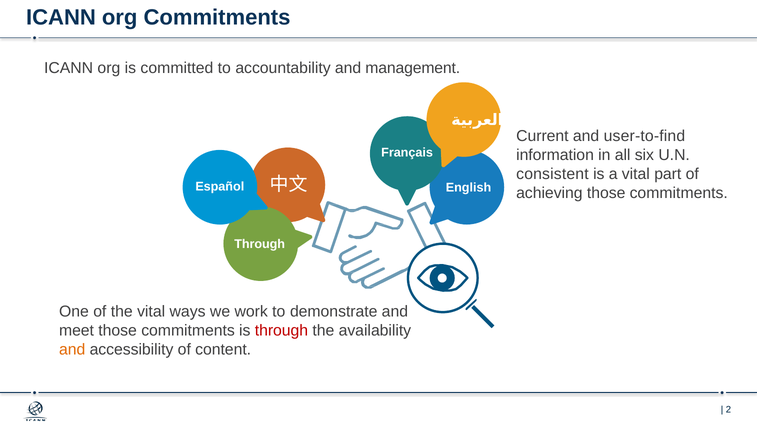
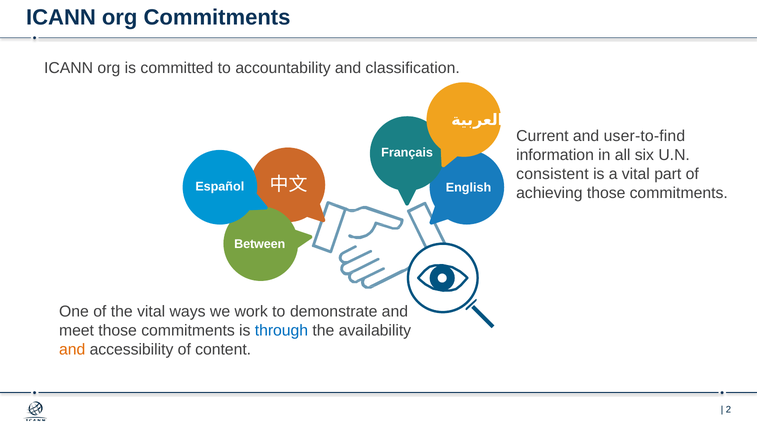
management: management -> classification (413, 68)
Through: Through -> Between (260, 244)
through colour: red -> blue (281, 331)
